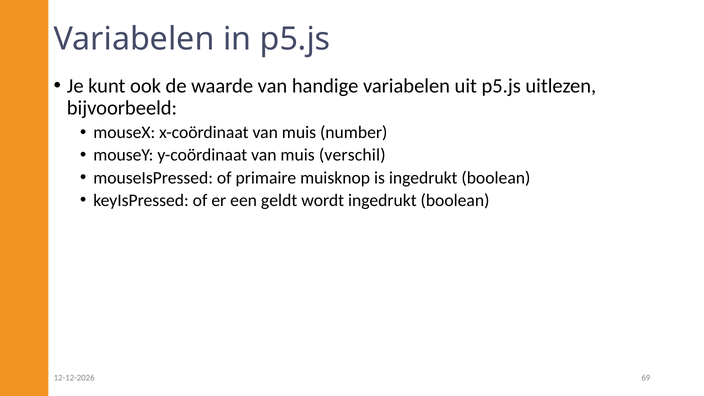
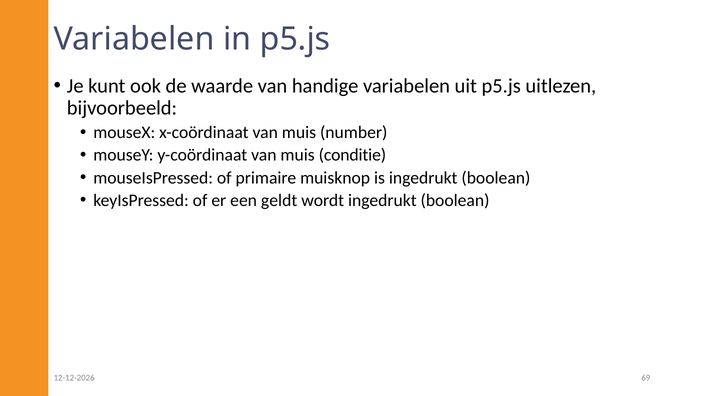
verschil: verschil -> conditie (352, 155)
